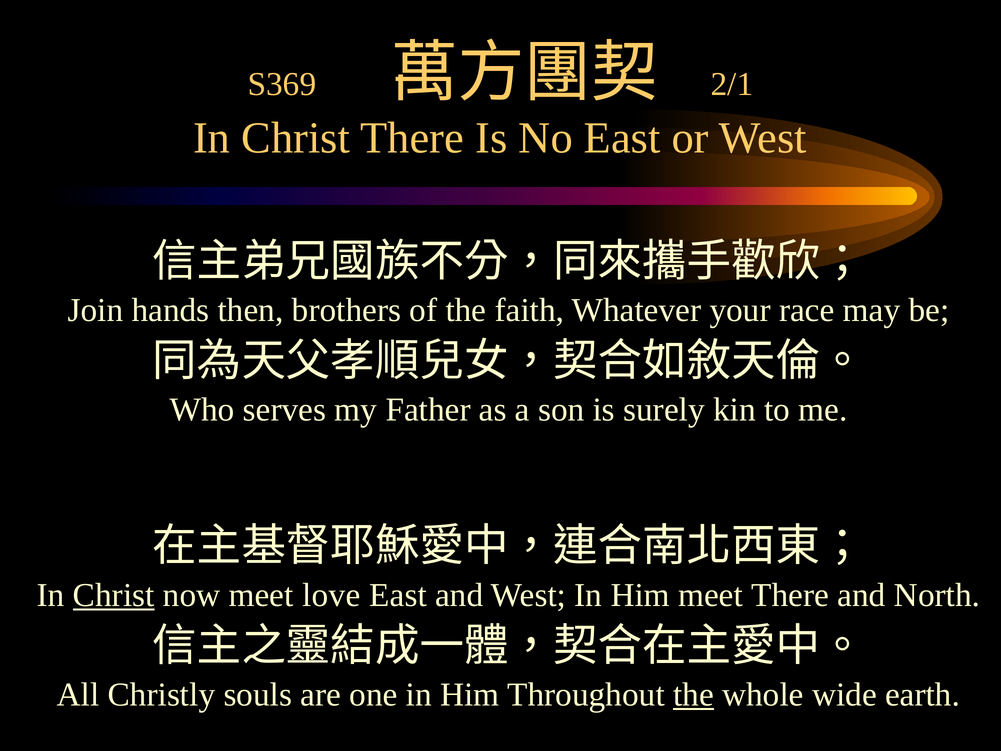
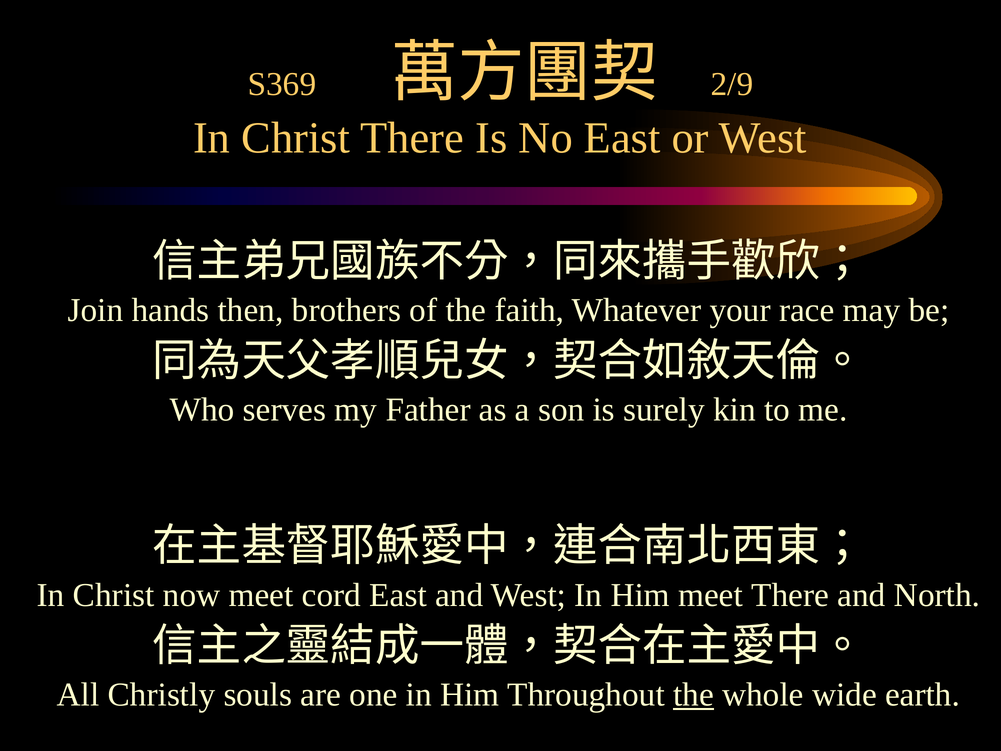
2/1: 2/1 -> 2/9 (732, 84)
Christ underline: present -> none (114, 595)
love: love -> cord (331, 595)
